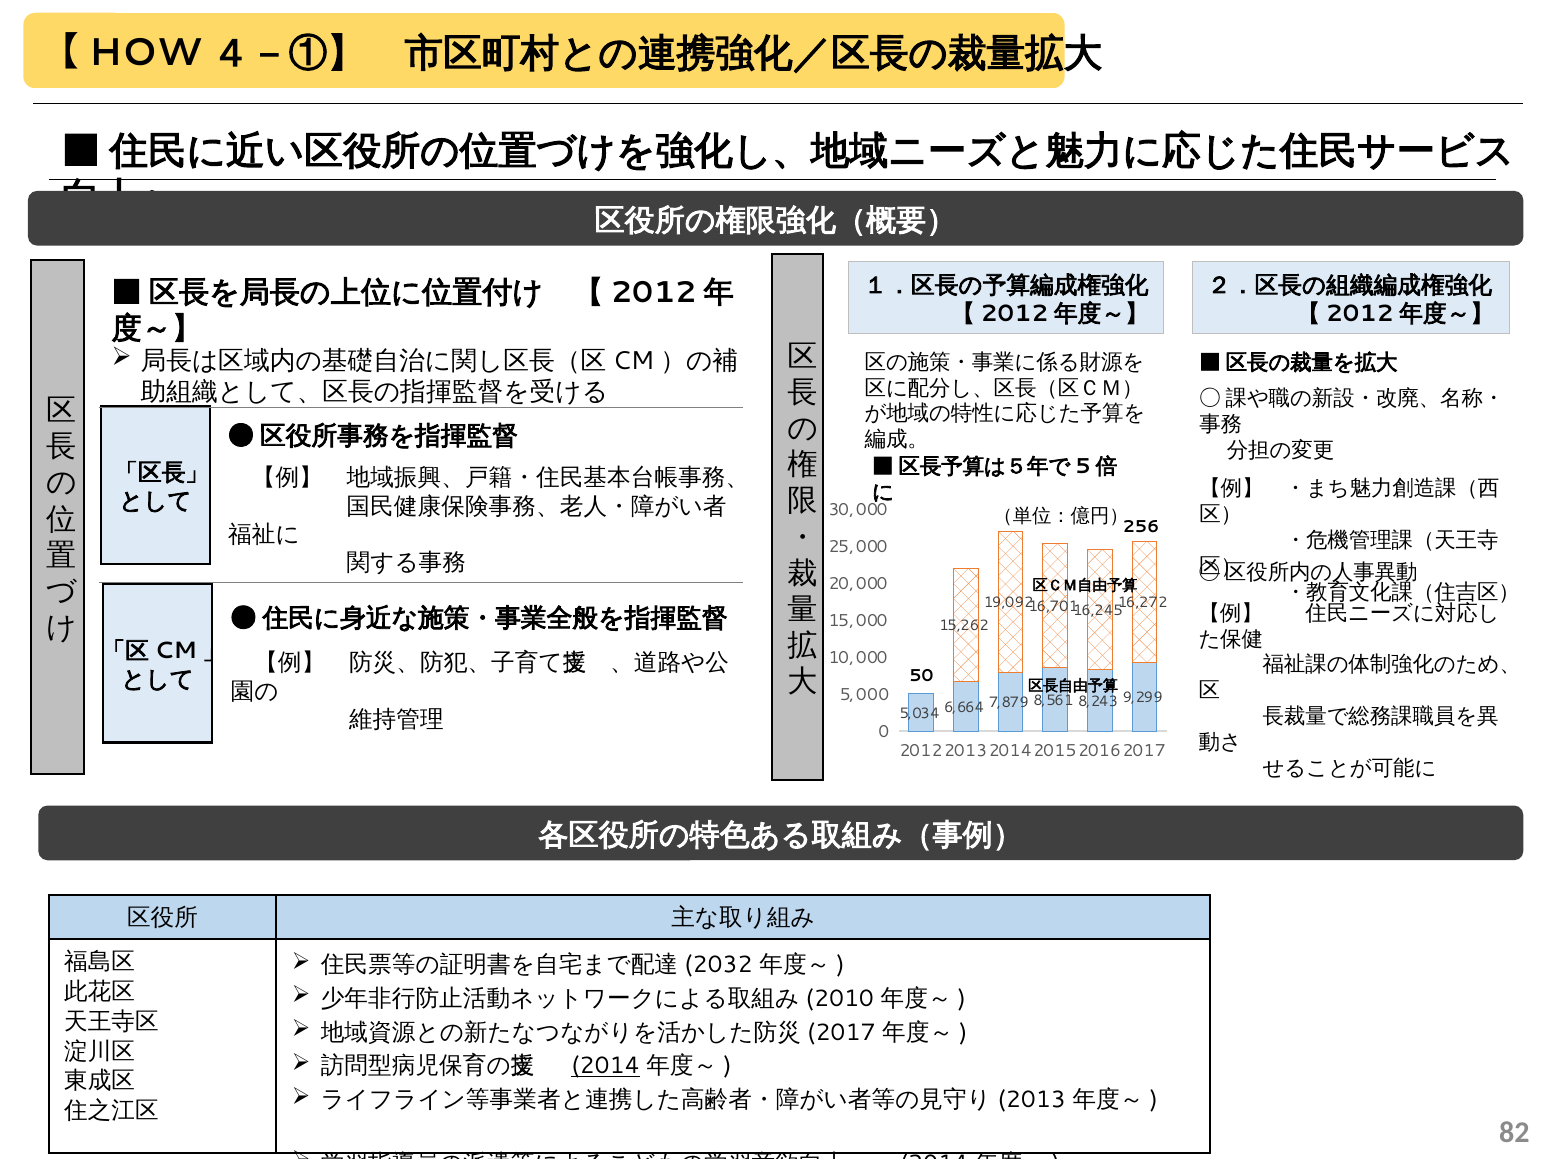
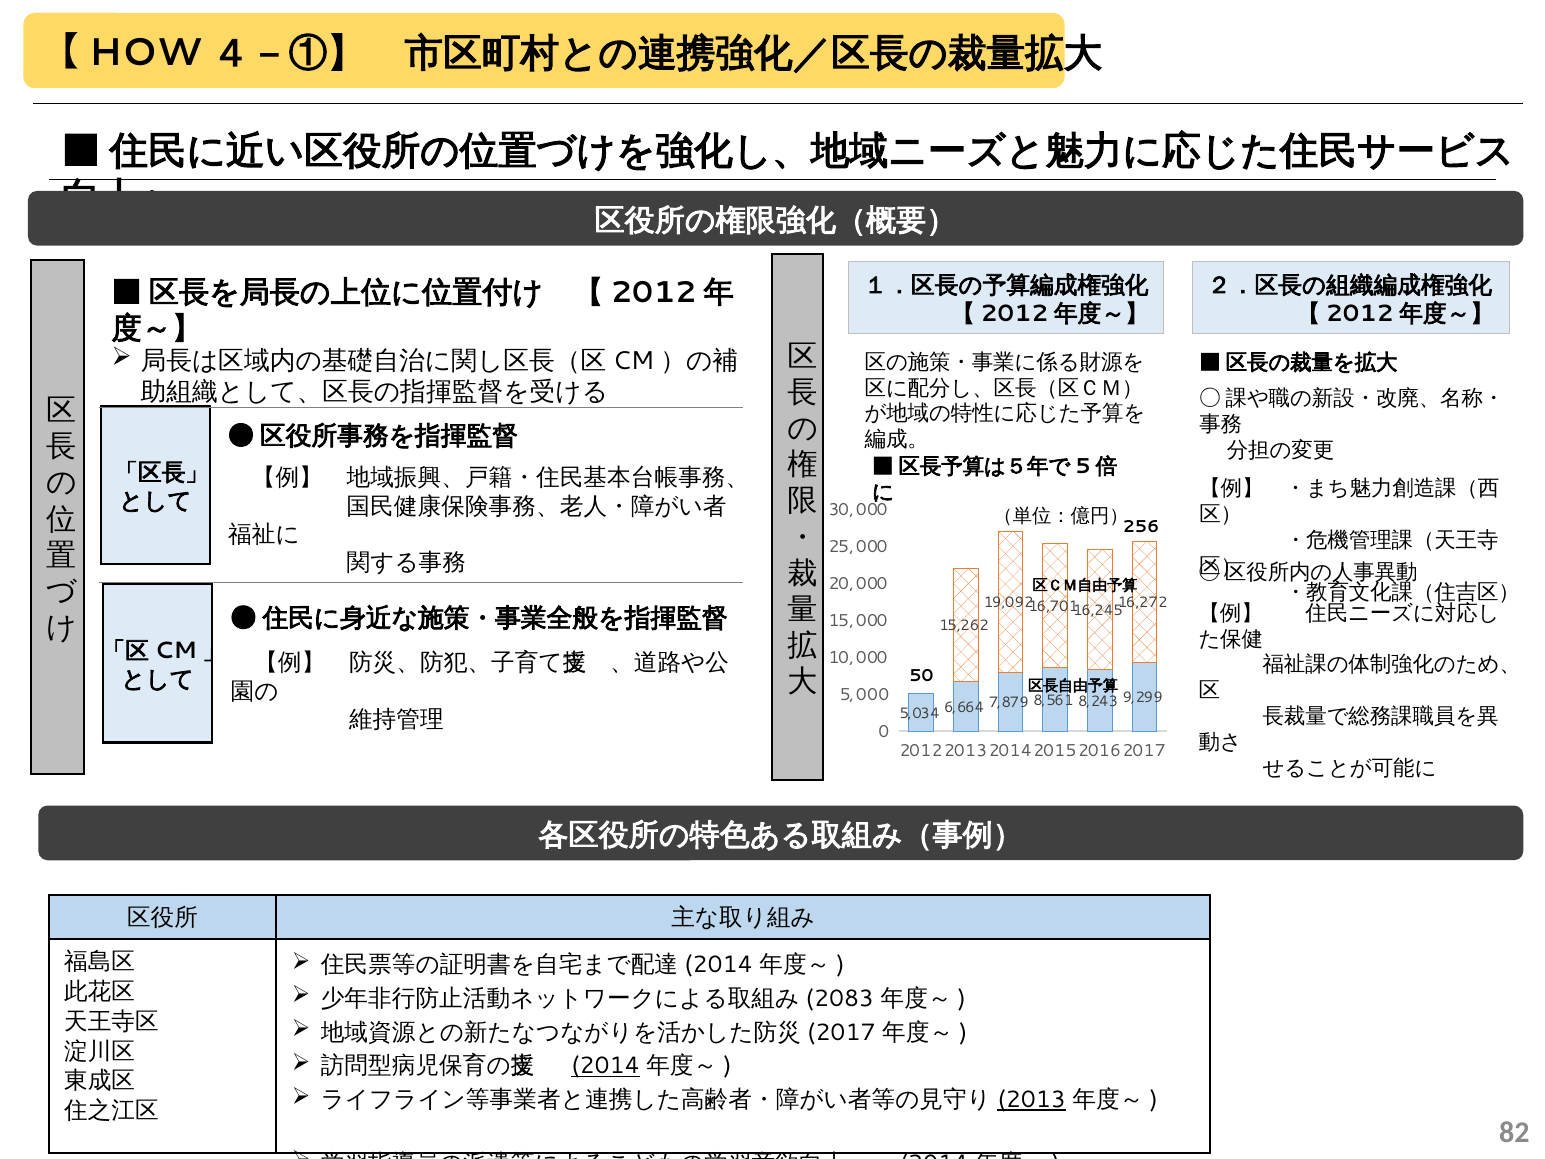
2032: 2032 -> 2014 (718, 965)
2010: 2010 -> 2083 (840, 998)
2013 underline: none -> present (1032, 1100)
